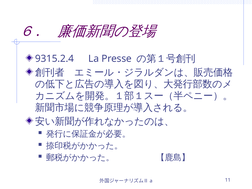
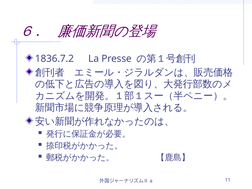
9315.2.4: 9315.2.4 -> 1836.7.2 (54, 59)
